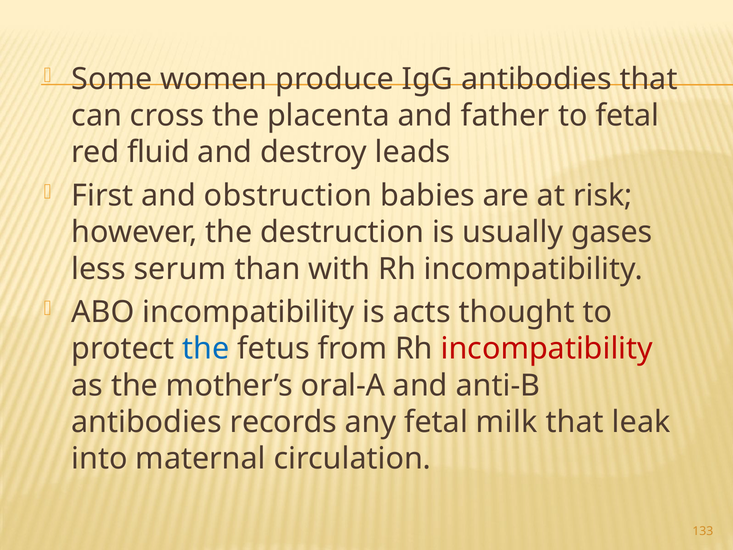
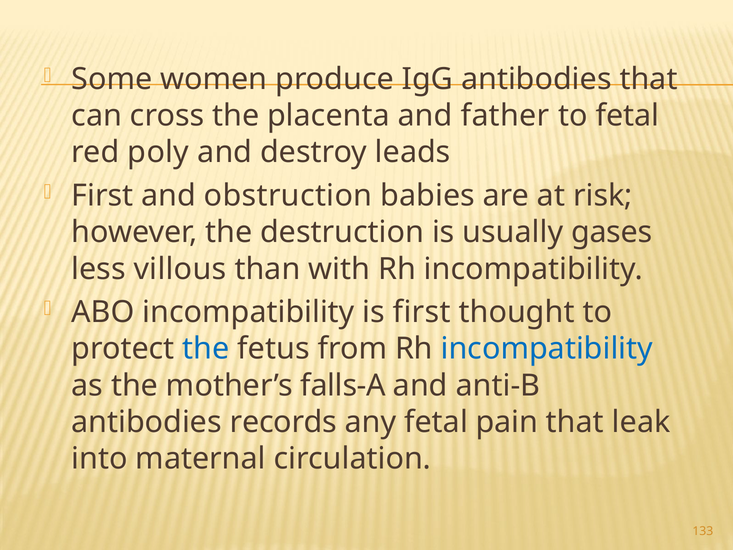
fluid: fluid -> poly (158, 152)
serum: serum -> villous (180, 269)
is acts: acts -> first (422, 312)
incompatibility colour: red -> blue (547, 349)
oral-A: oral-A -> falls-A (343, 385)
milk: milk -> pain (507, 422)
